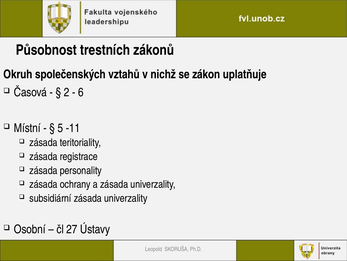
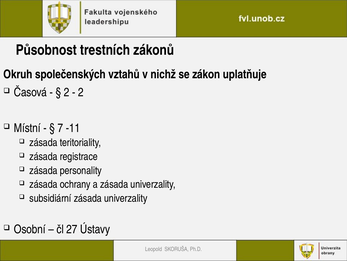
6: 6 -> 2 (81, 92)
5: 5 -> 7 (60, 128)
